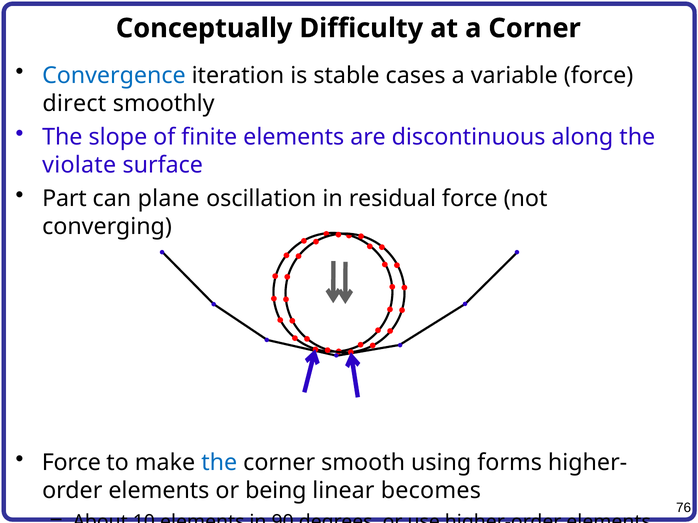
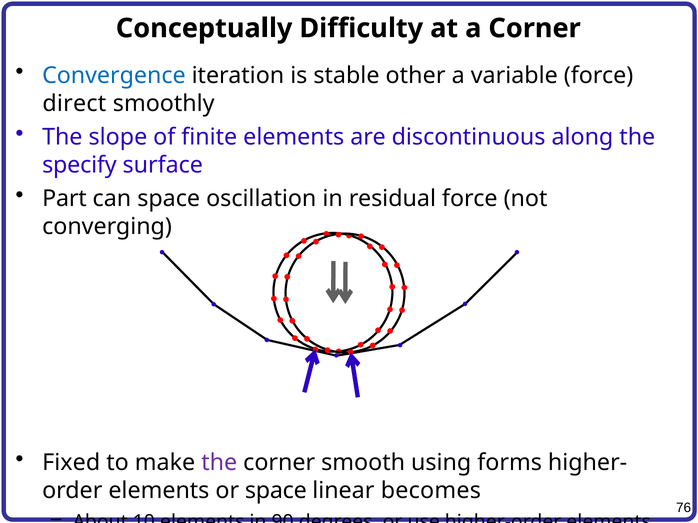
cases: cases -> other (416, 76)
violate: violate -> specify (79, 165)
can plane: plane -> space (169, 199)
Force: Force -> Fixed (71, 463)
the colour: blue -> purple (219, 463)
or being: being -> space (276, 491)
